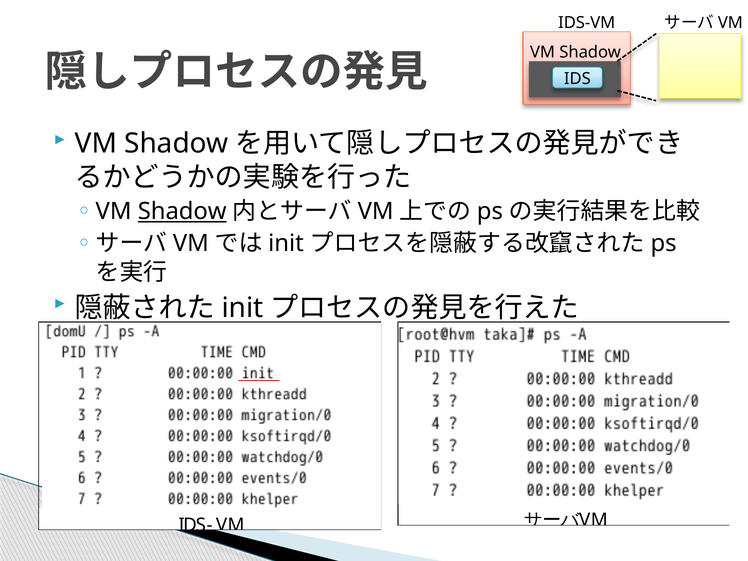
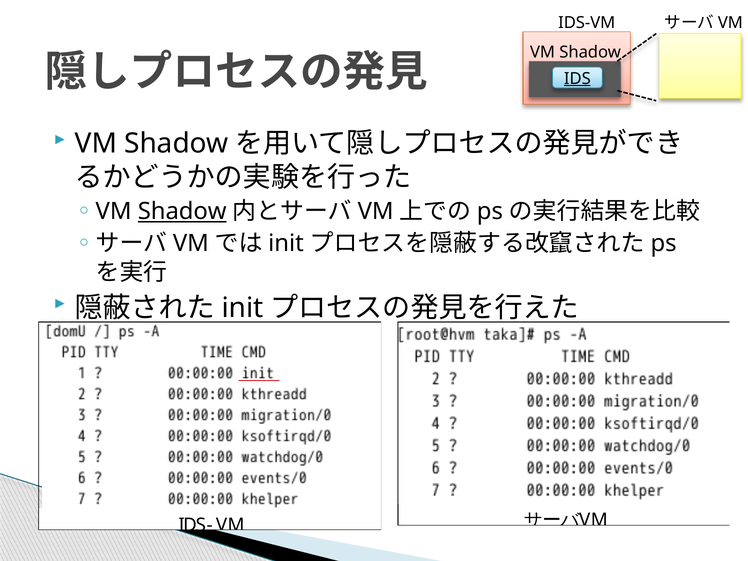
IDS underline: none -> present (577, 79)
